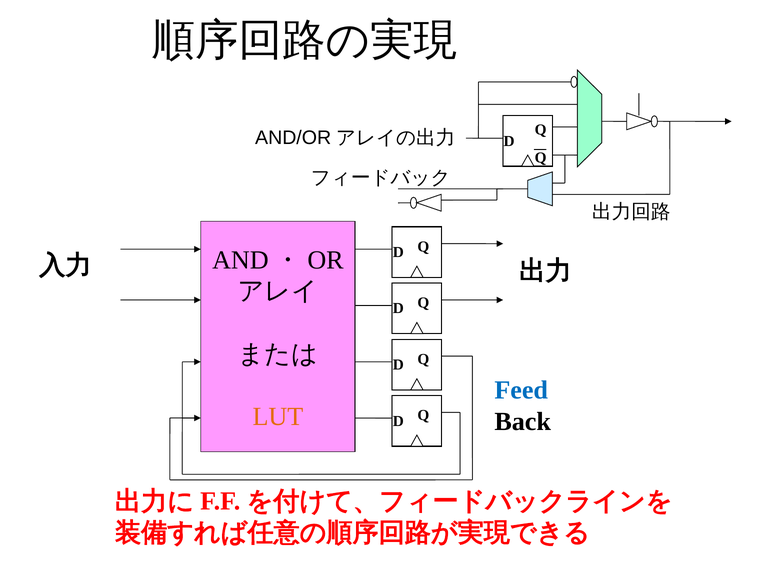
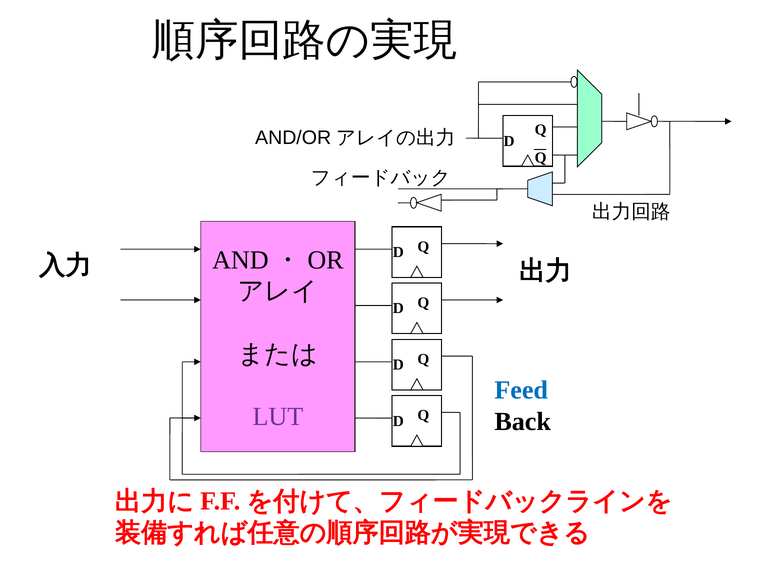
LUT colour: orange -> purple (278, 417)
